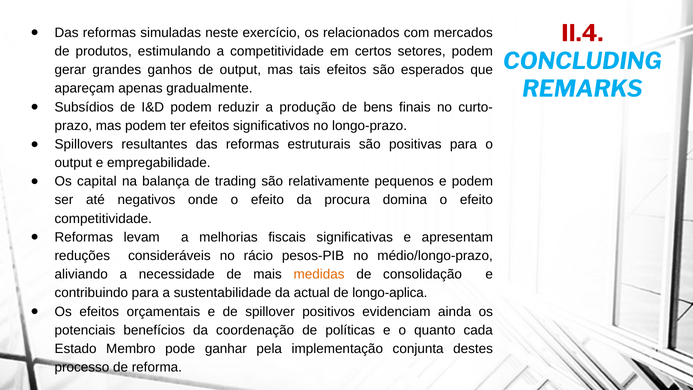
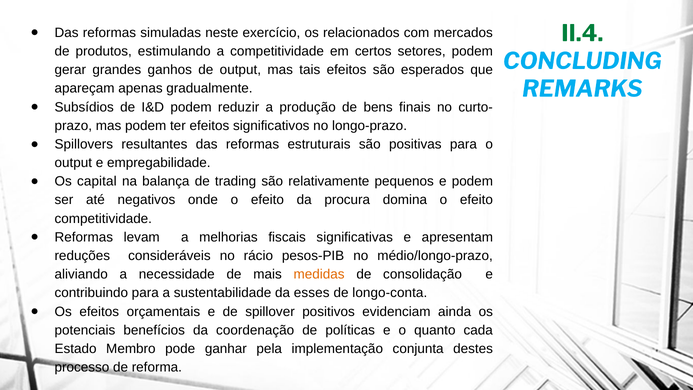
II.4 colour: red -> green (582, 34)
actual: actual -> esses (312, 293)
longo-aplica: longo-aplica -> longo-conta (390, 293)
